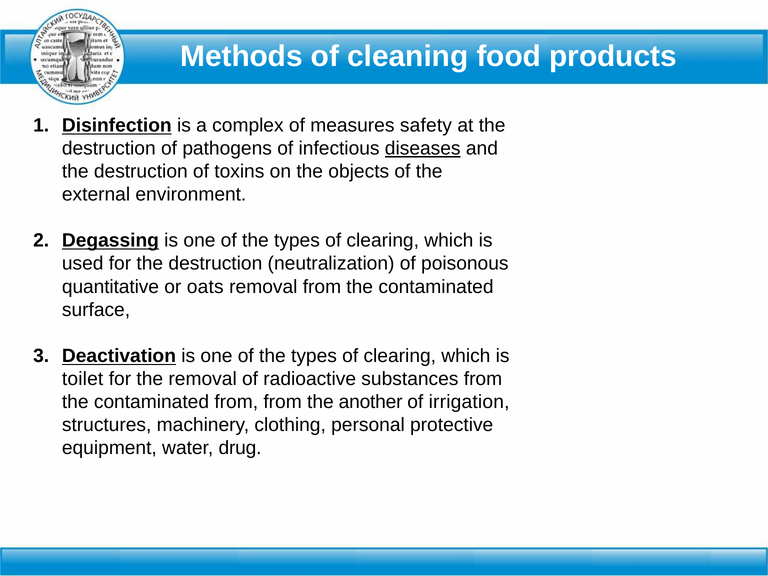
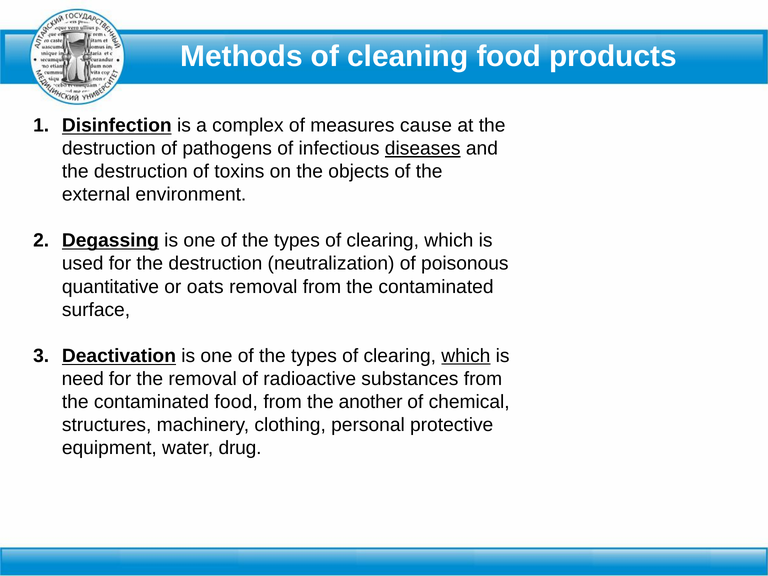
safety: safety -> cause (426, 125)
which underline: none -> present (466, 356)
toilet: toilet -> need (83, 379)
contaminated from: from -> food (236, 402)
irrigation: irrigation -> chemical (469, 402)
